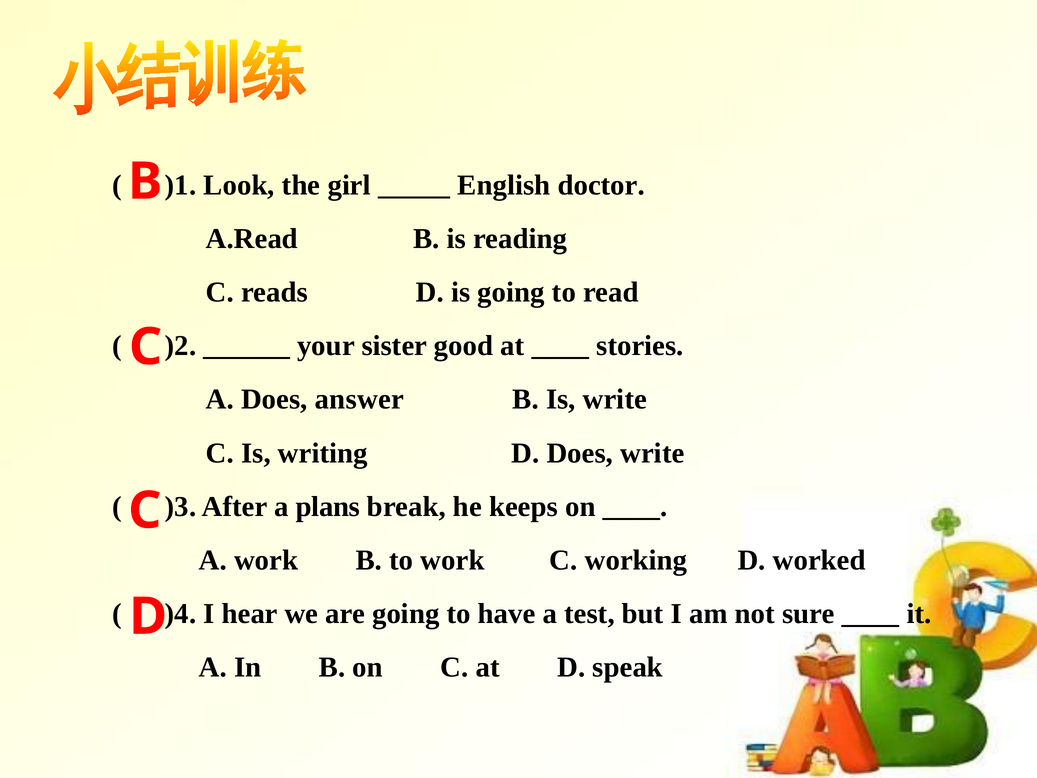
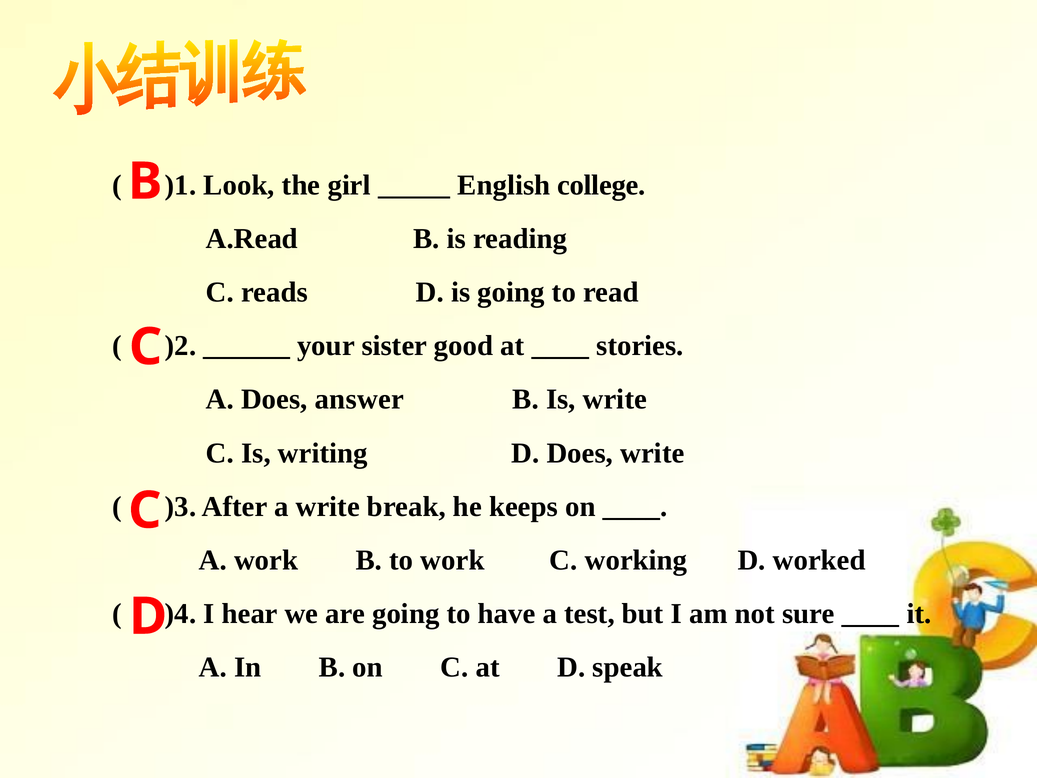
doctor: doctor -> college (601, 185)
a plans: plans -> write (328, 506)
